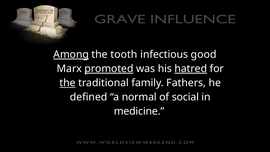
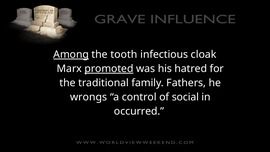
good: good -> cloak (204, 54)
hatred underline: present -> none (191, 69)
the underline: present -> none (68, 83)
defined: defined -> wrongs (89, 97)
normal: normal -> control (139, 97)
medicine: medicine -> occurred (139, 111)
